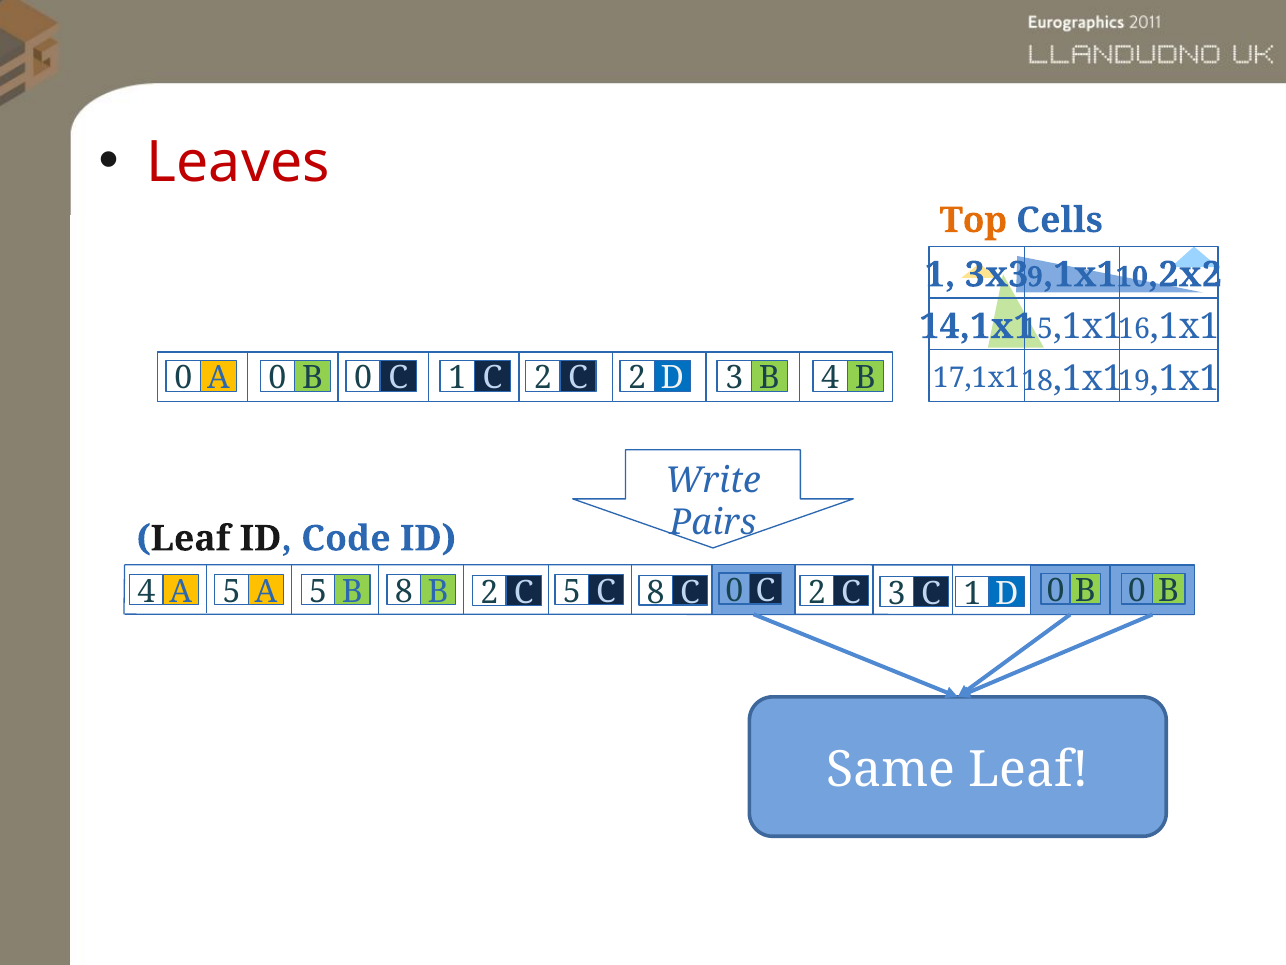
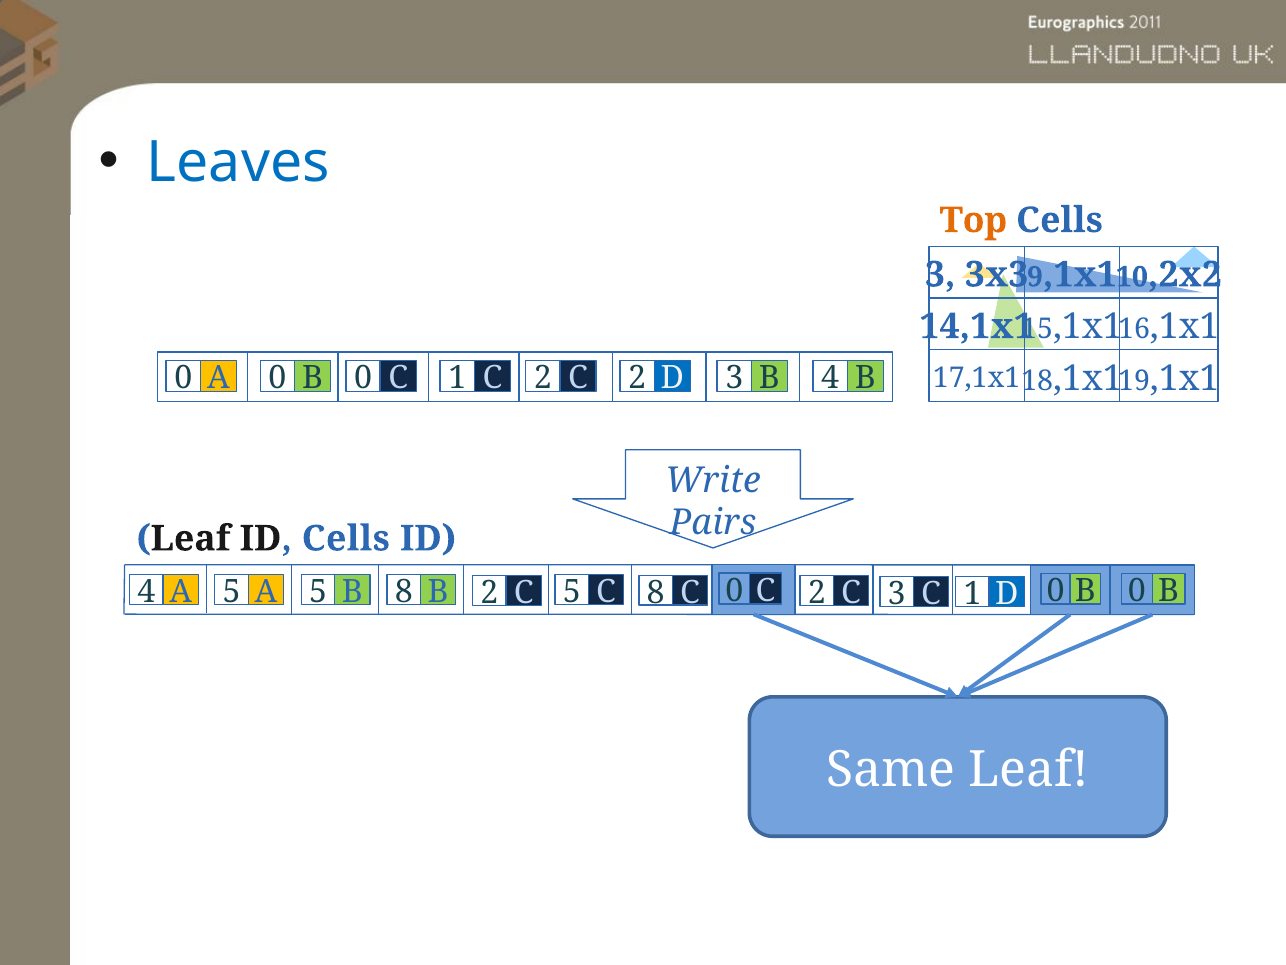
Leaves colour: red -> blue (238, 163)
1: 1 -> 3 (940, 275)
ID Code: Code -> Cells (346, 538)
